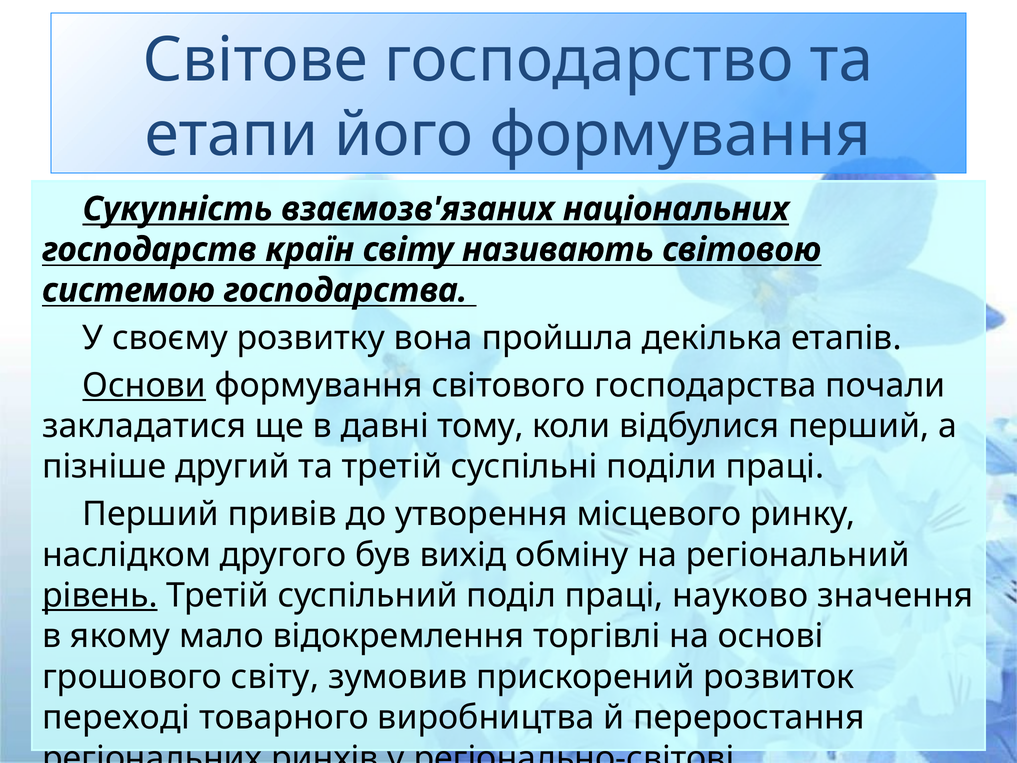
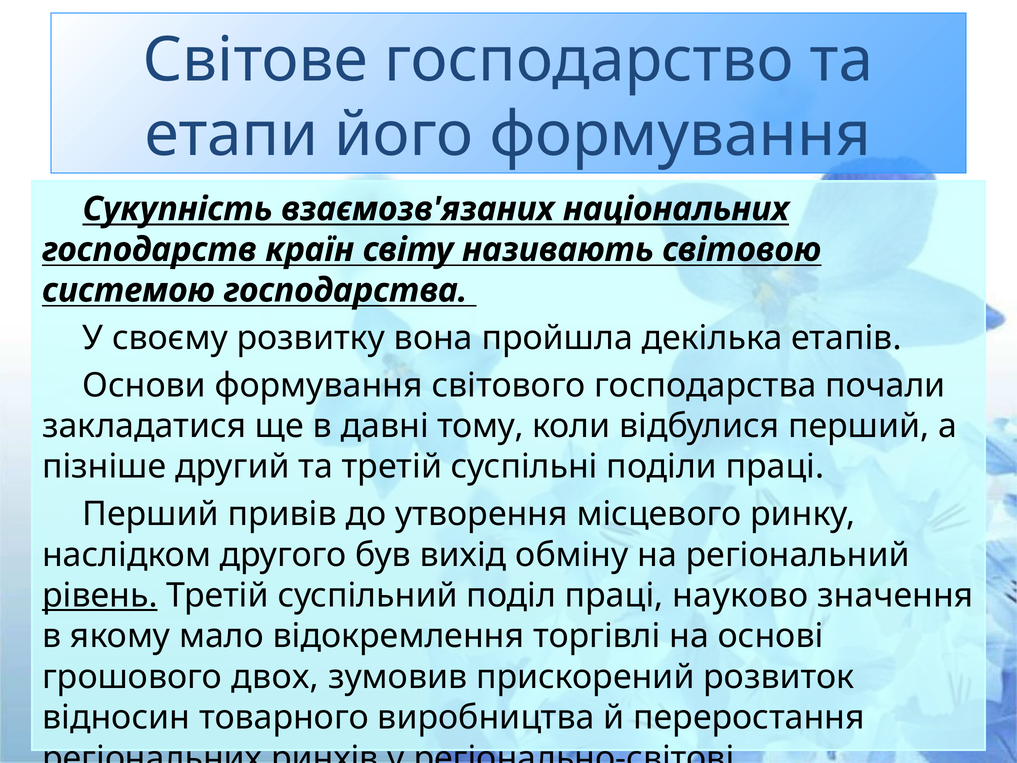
Основи underline: present -> none (144, 385)
грошового світу: світу -> двох (275, 677)
переході: переході -> відносин (116, 717)
